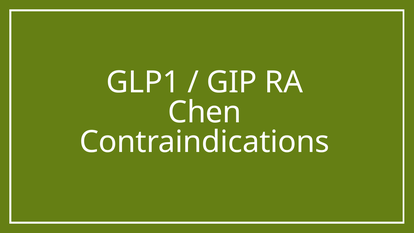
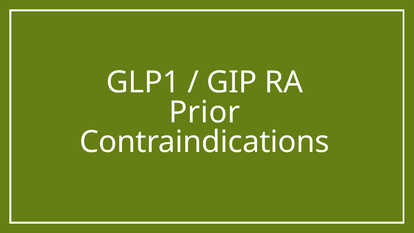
Chen: Chen -> Prior (204, 112)
